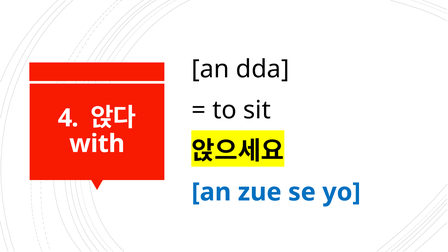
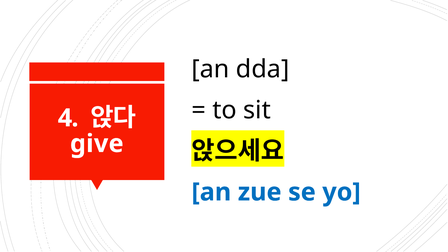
with: with -> give (97, 144)
